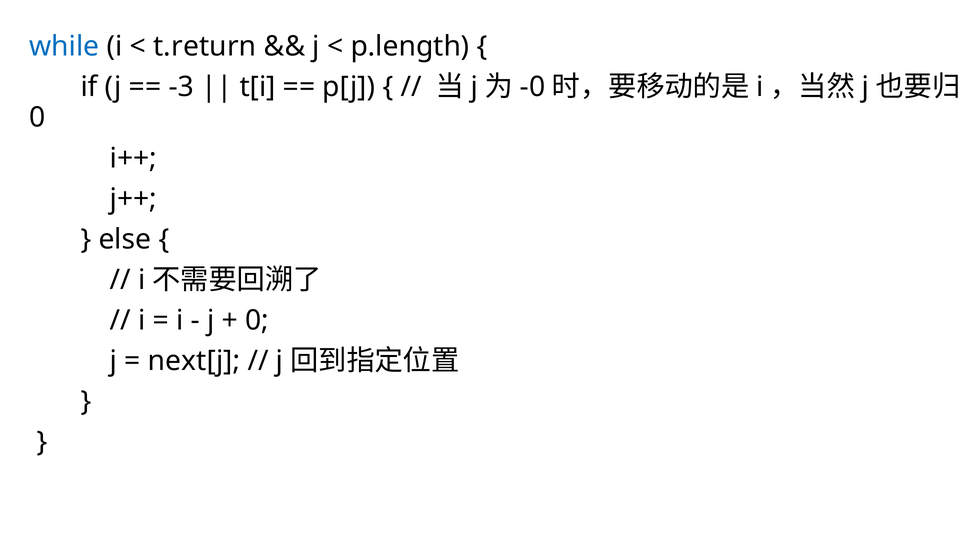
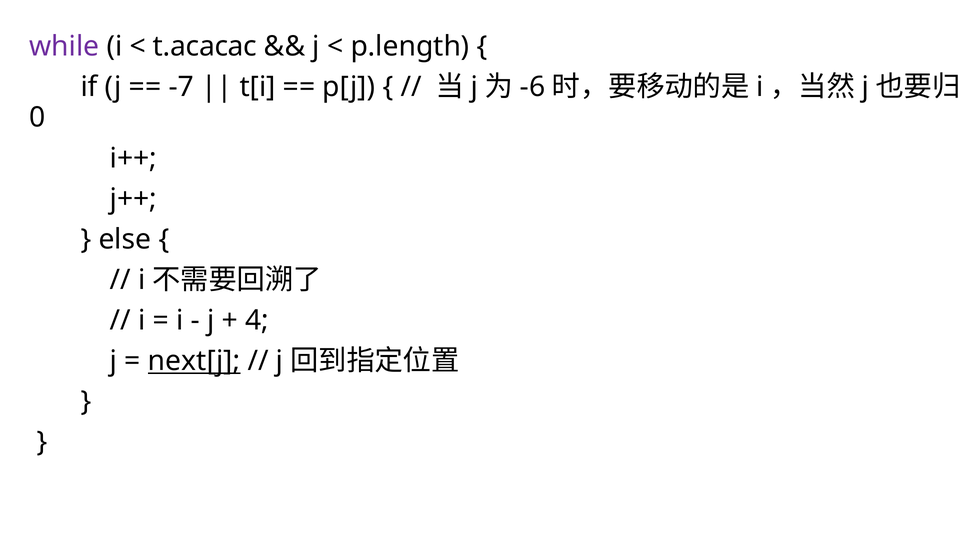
while colour: blue -> purple (64, 47)
t.return: t.return -> t.acacac (205, 47)
-3: -3 -> -7 (181, 87)
-0: -0 -> -6 (533, 87)
0: 0 -> 4 (257, 320)
next[j underline: none -> present (194, 361)
